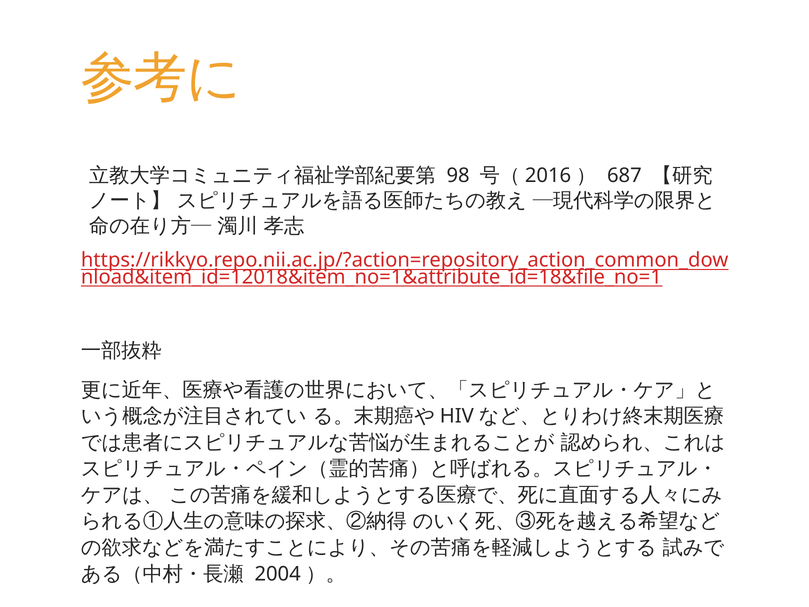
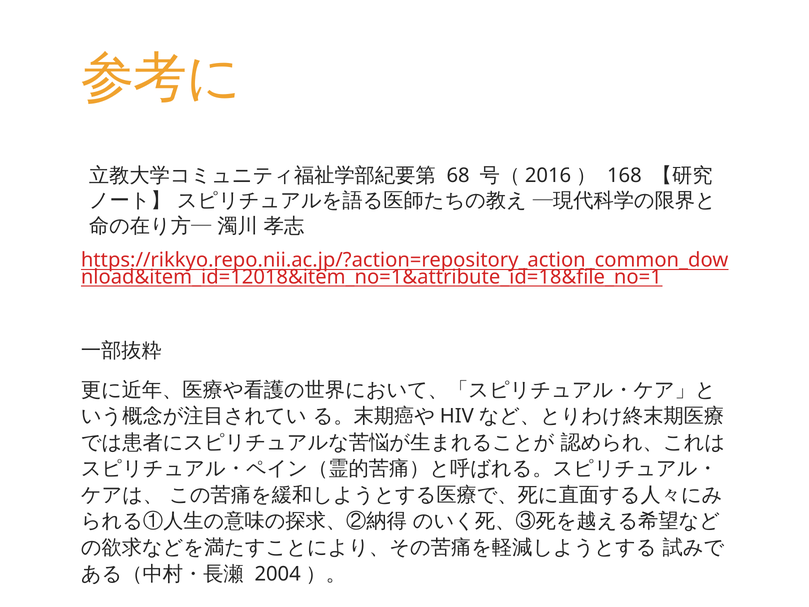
98: 98 -> 68 (458, 175)
687: 687 -> 168 (624, 175)
